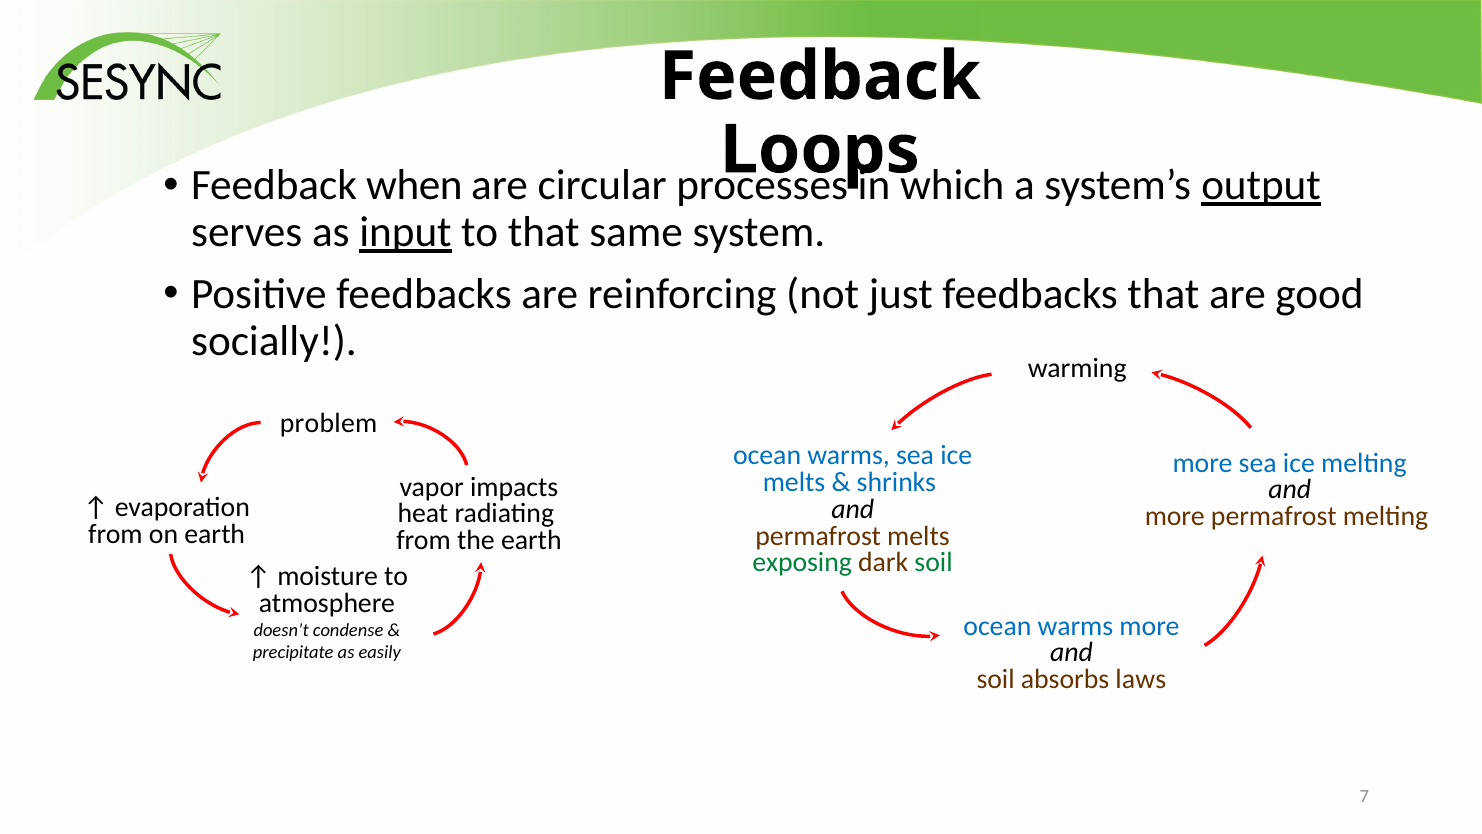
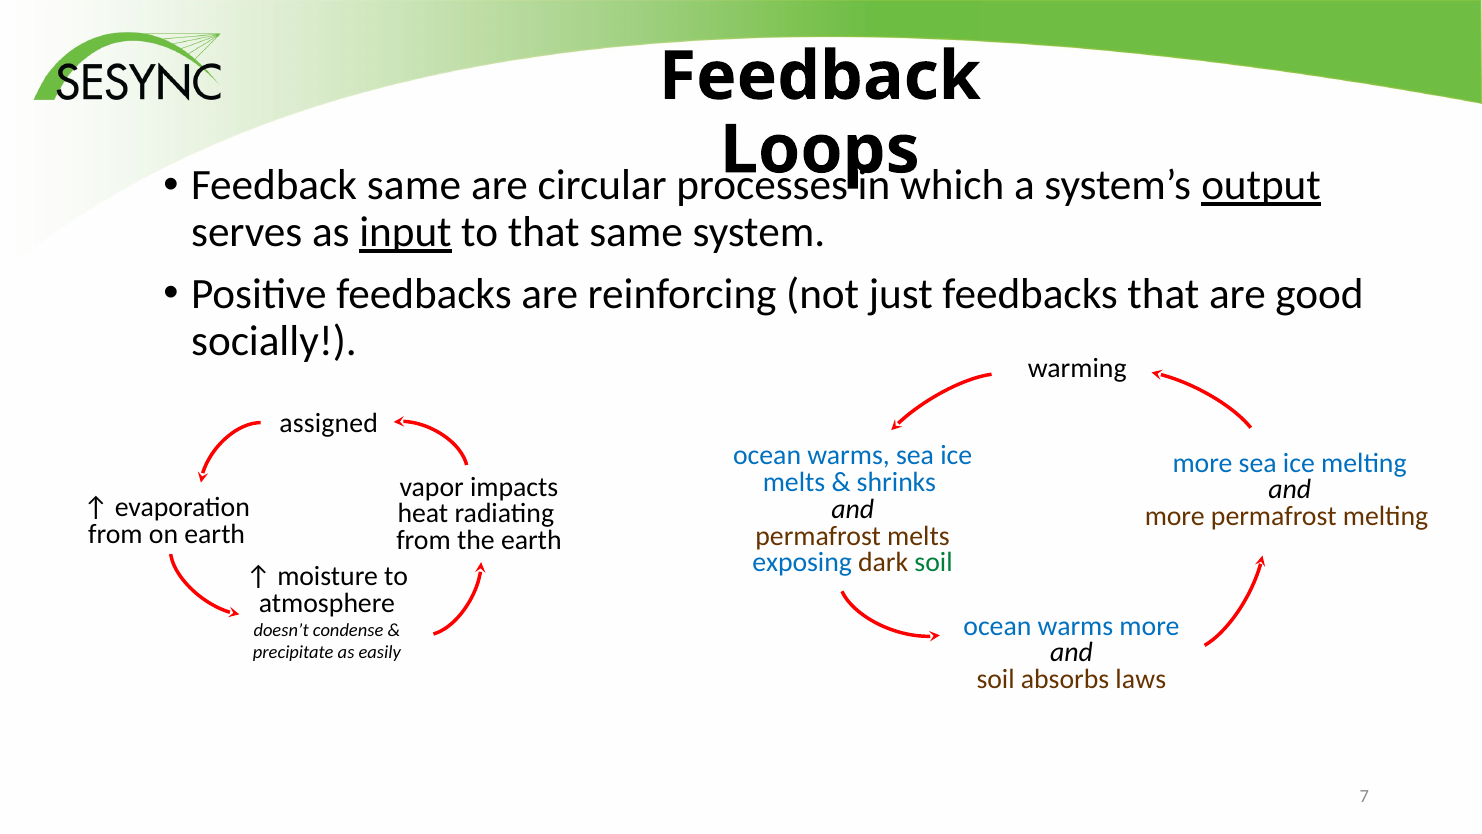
Feedback when: when -> same (414, 185)
problem: problem -> assigned (329, 423)
exposing colour: green -> blue (802, 562)
